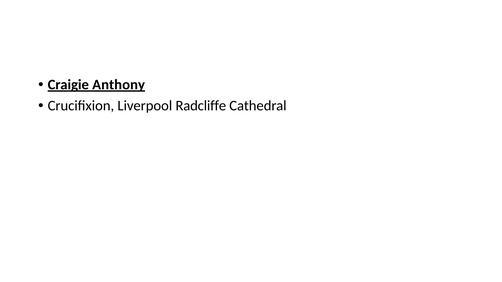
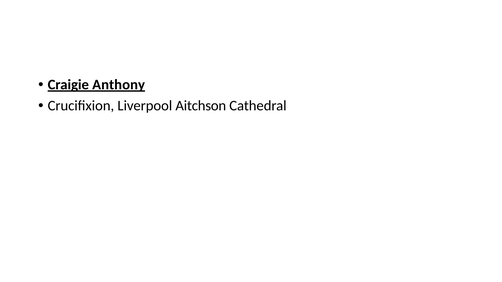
Radcliffe: Radcliffe -> Aitchson (201, 106)
